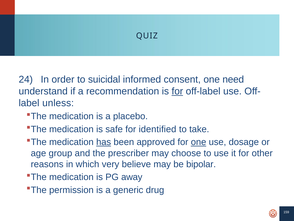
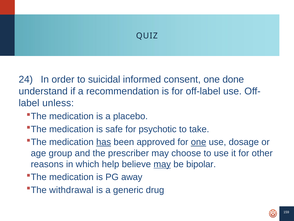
need: need -> done (233, 79)
for underline: present -> none (177, 91)
identified: identified -> psychotic (158, 129)
very: very -> help (111, 164)
may underline: none -> present (162, 164)
permission: permission -> withdrawal (71, 190)
